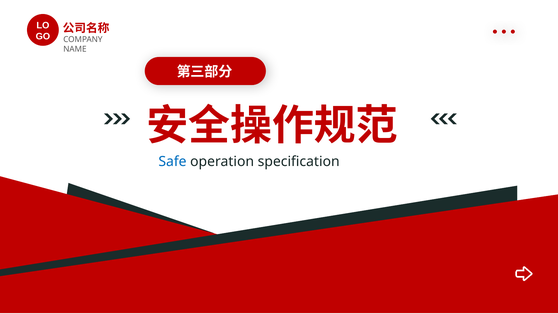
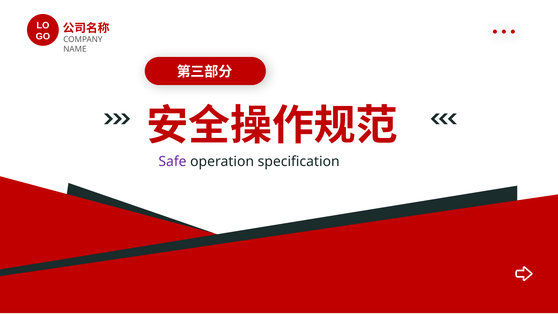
Safe colour: blue -> purple (172, 162)
